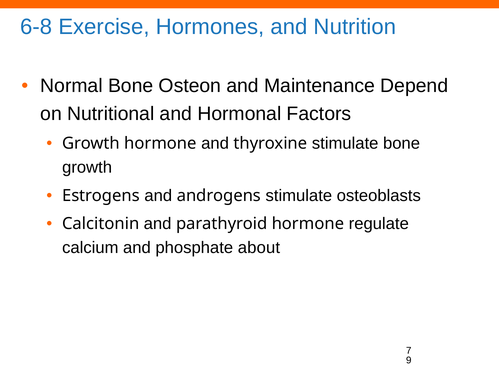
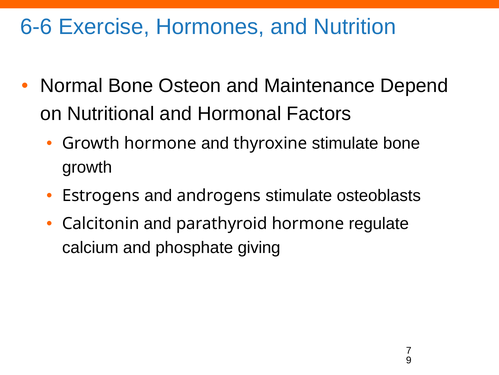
6-8: 6-8 -> 6-6 (36, 27)
about: about -> giving (259, 247)
